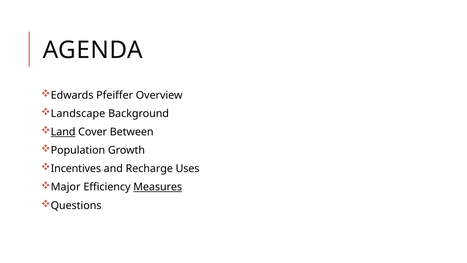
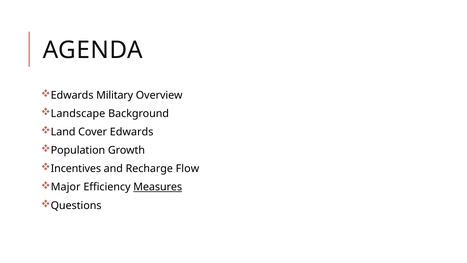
Pfeiffer: Pfeiffer -> Military (115, 95)
Land underline: present -> none (63, 132)
Cover Between: Between -> Edwards (132, 132)
Uses: Uses -> Flow (187, 168)
